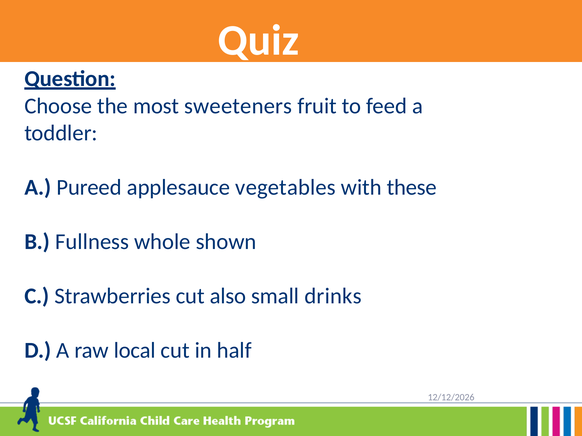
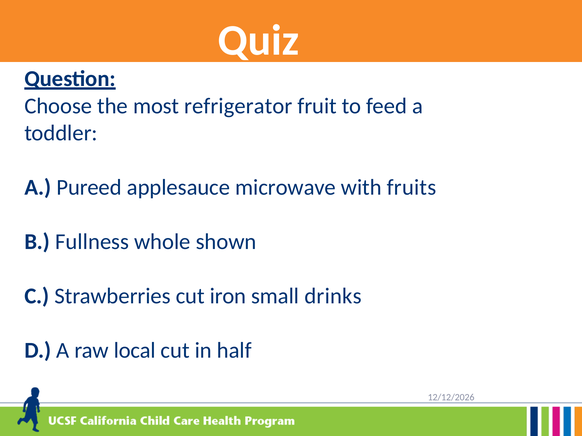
sweeteners: sweeteners -> refrigerator (238, 106)
vegetables: vegetables -> microwave (286, 188)
these: these -> fruits (411, 188)
also: also -> iron (228, 296)
